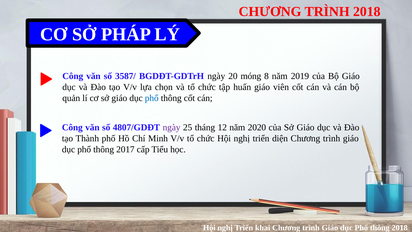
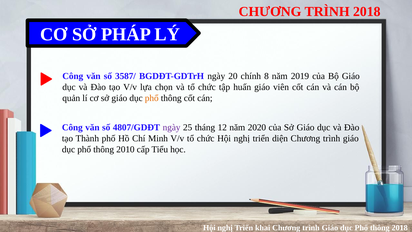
móng: móng -> chính (251, 76)
phổ colour: blue -> orange (152, 98)
2017: 2017 -> 2010 (125, 149)
